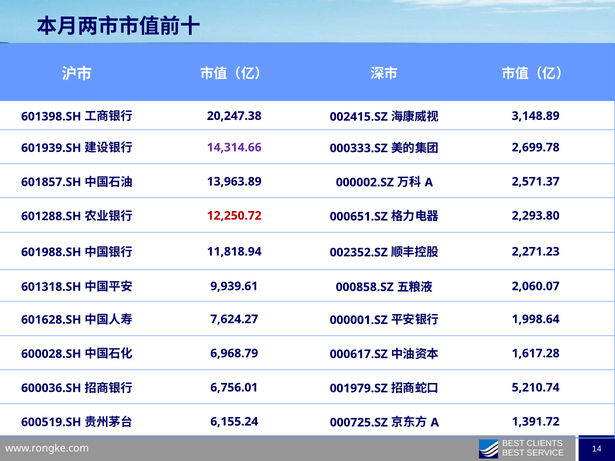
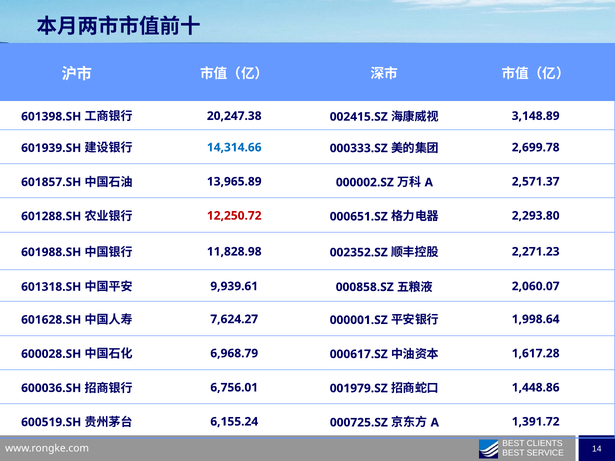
14,314.66 colour: purple -> blue (234, 148)
13,963.89: 13,963.89 -> 13,965.89 (234, 182)
11,818.94: 11,818.94 -> 11,828.98 (234, 252)
5,210.74: 5,210.74 -> 1,448.86 (536, 388)
